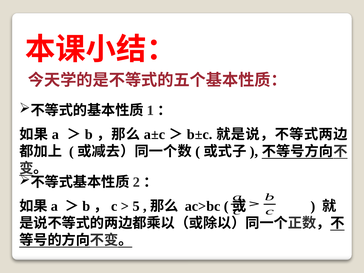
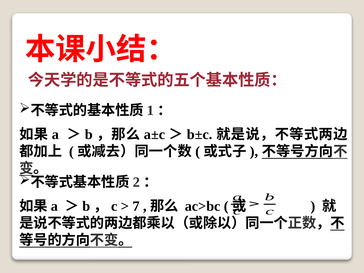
5: 5 -> 7 (136, 206)
